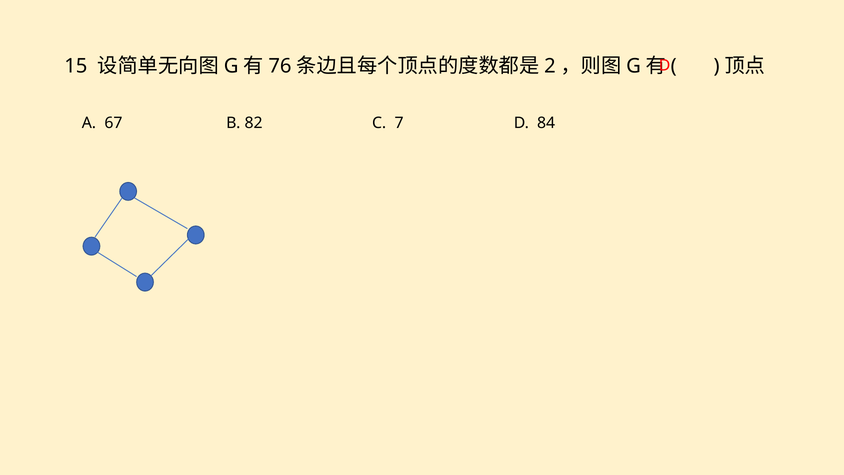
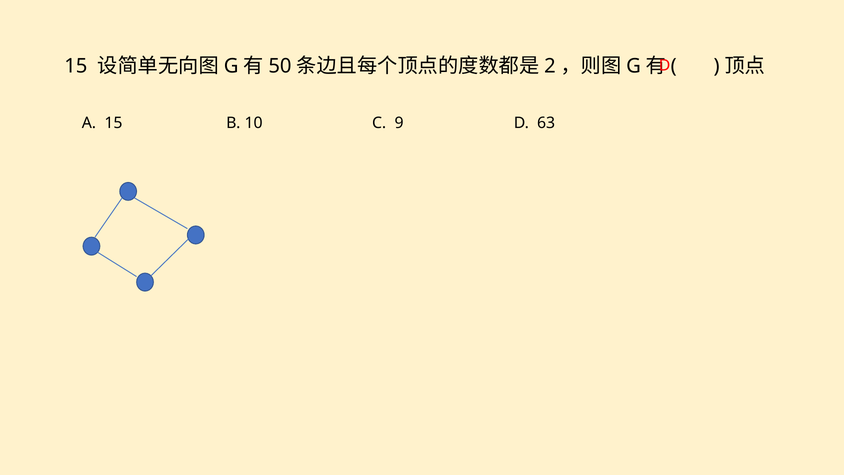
76: 76 -> 50 (280, 66)
A 67: 67 -> 15 (113, 123)
82: 82 -> 10 (254, 123)
7: 7 -> 9 (399, 123)
84: 84 -> 63 (546, 123)
